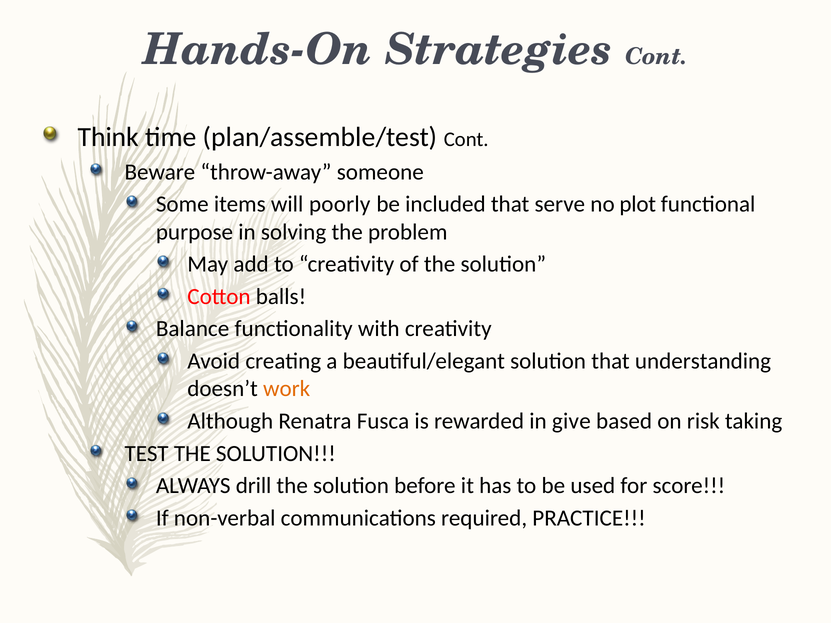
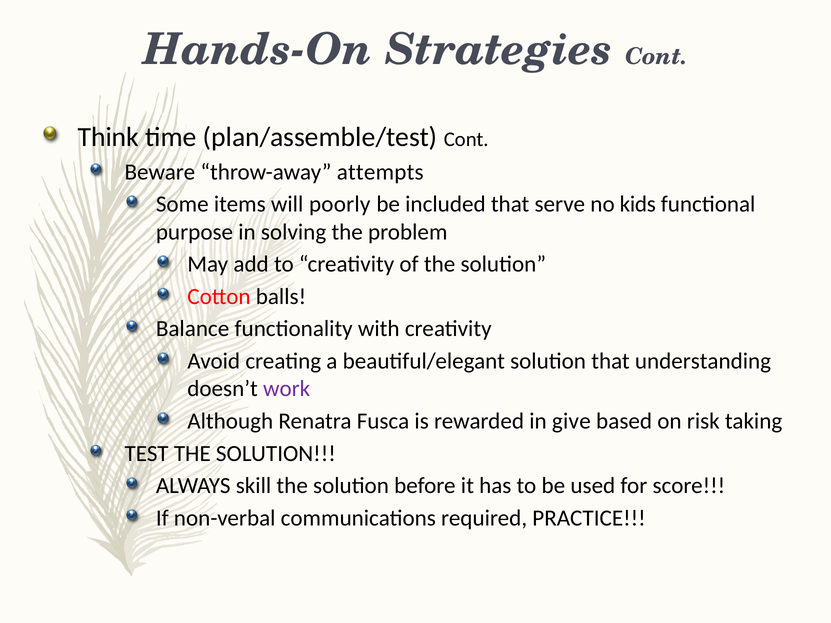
someone: someone -> attempts (380, 172)
plot: plot -> kids (638, 204)
work colour: orange -> purple (287, 389)
drill: drill -> skill (254, 486)
